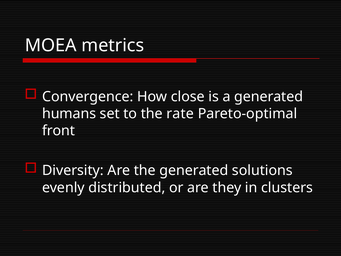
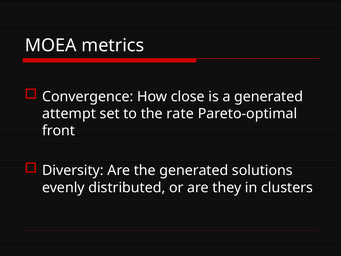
humans: humans -> attempt (69, 114)
